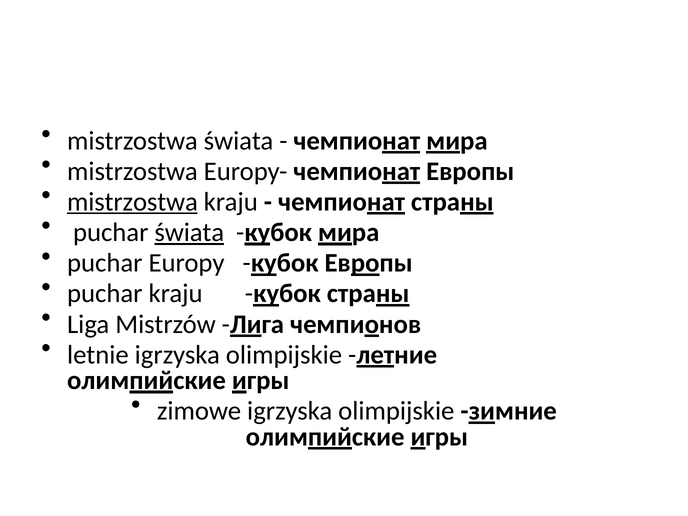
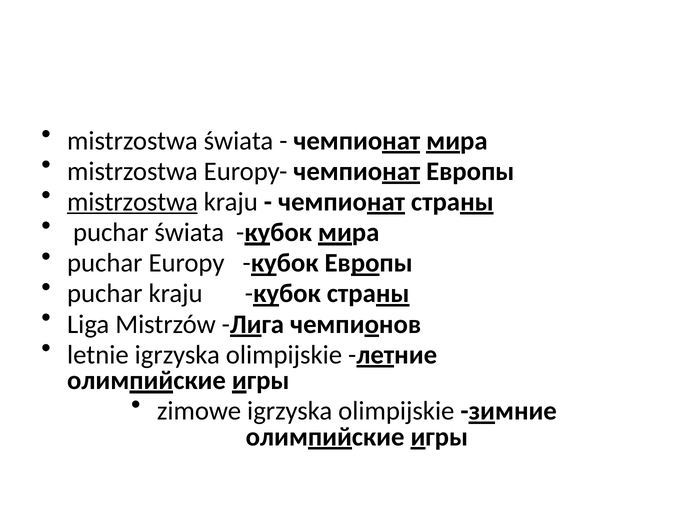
świata underline: present -> none (189, 232)
